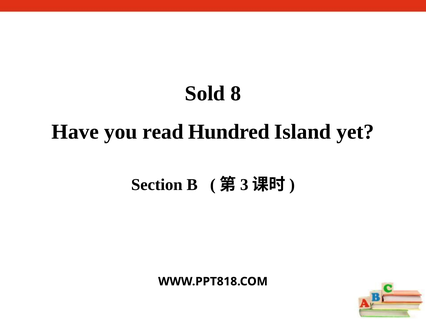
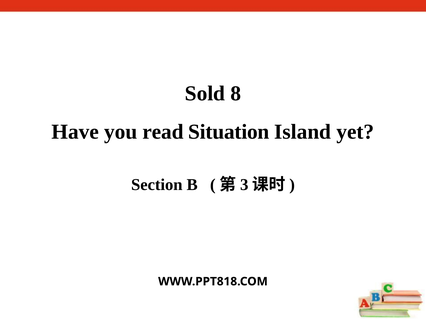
Hundred: Hundred -> Situation (229, 132)
